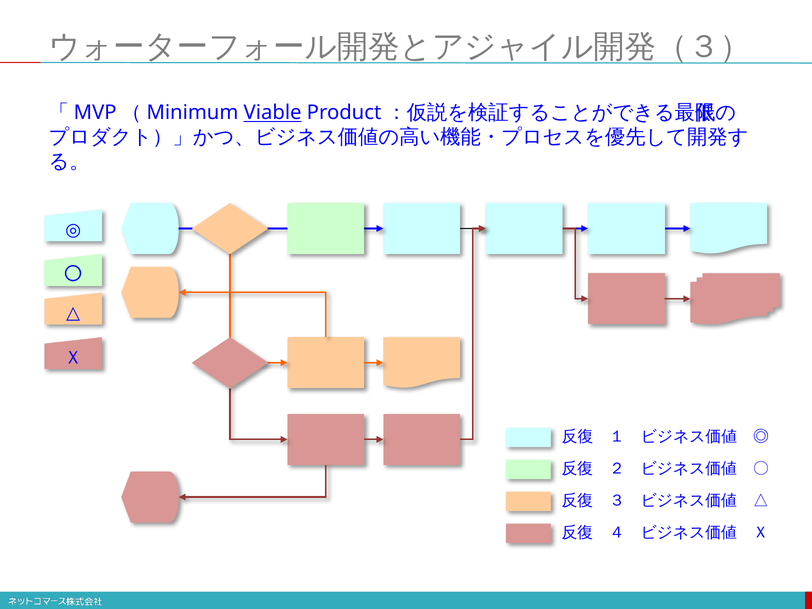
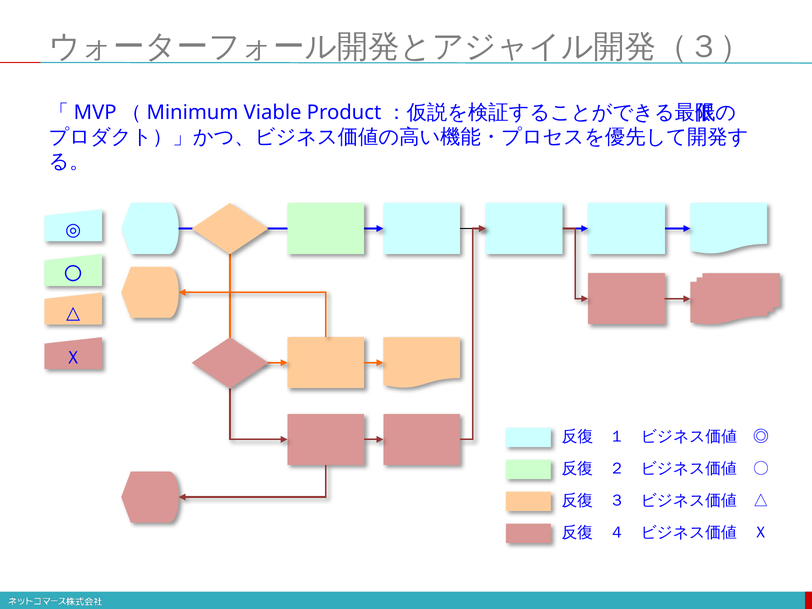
Viable underline: present -> none (273, 113)
